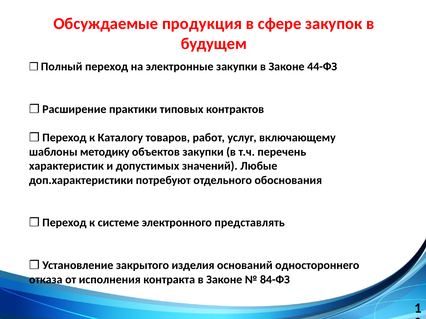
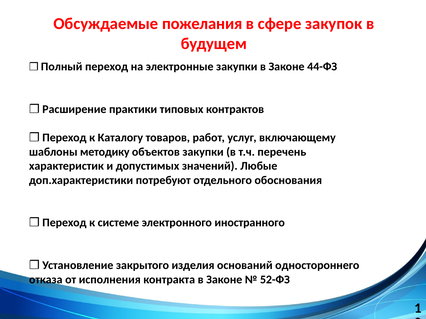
продукция: продукция -> пожелания (202, 24)
представлять: представлять -> иностранного (250, 223)
84-ФЗ: 84-ФЗ -> 52-ФЗ (275, 280)
